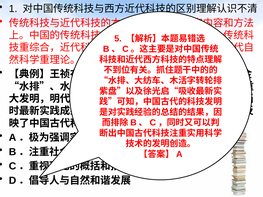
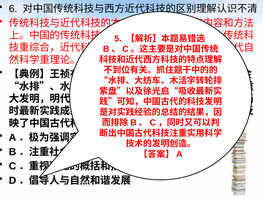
1: 1 -> 6 (13, 9)
